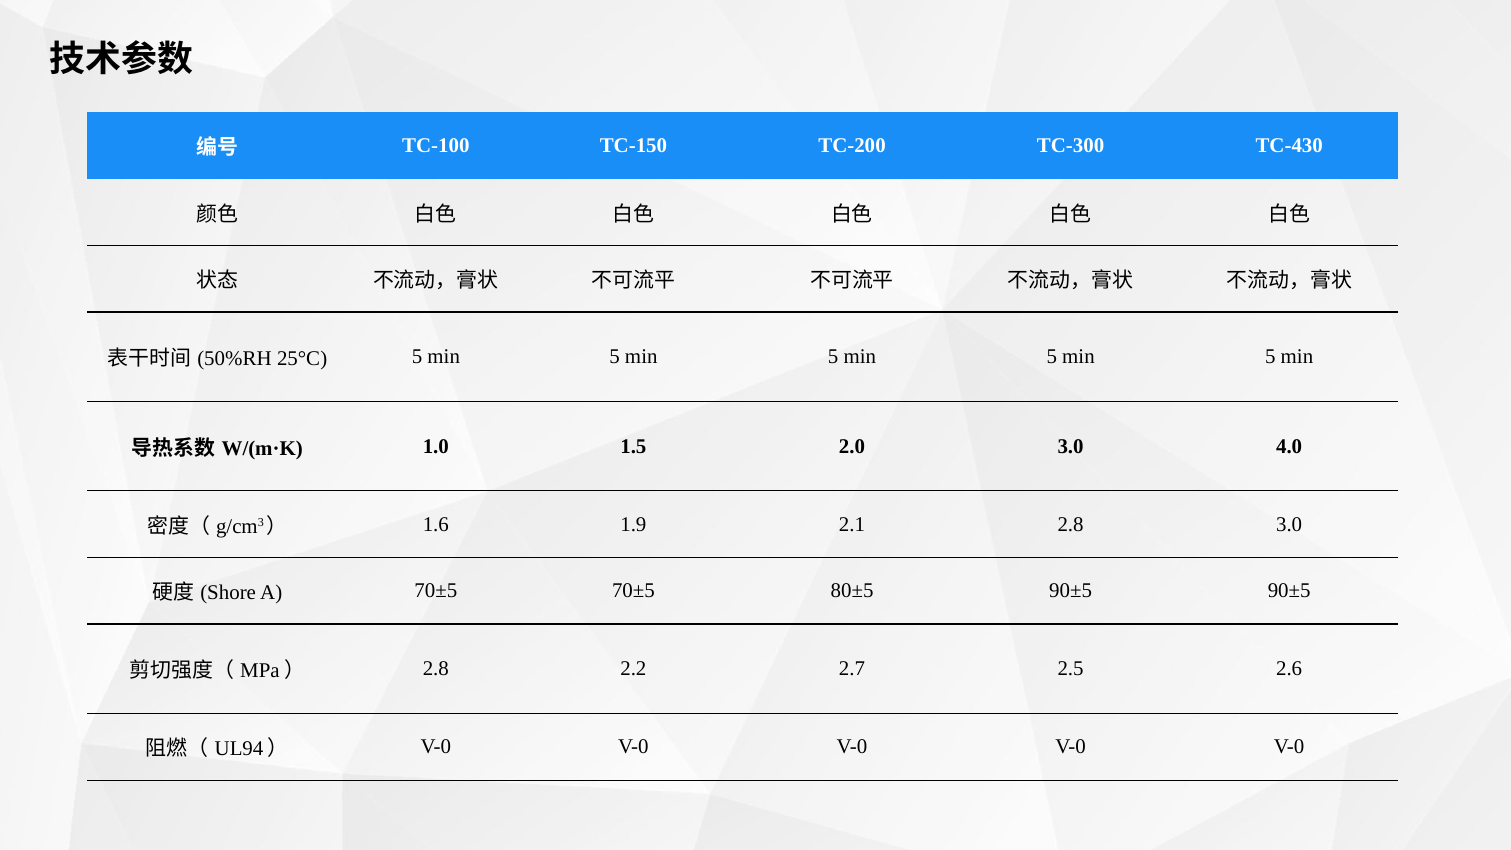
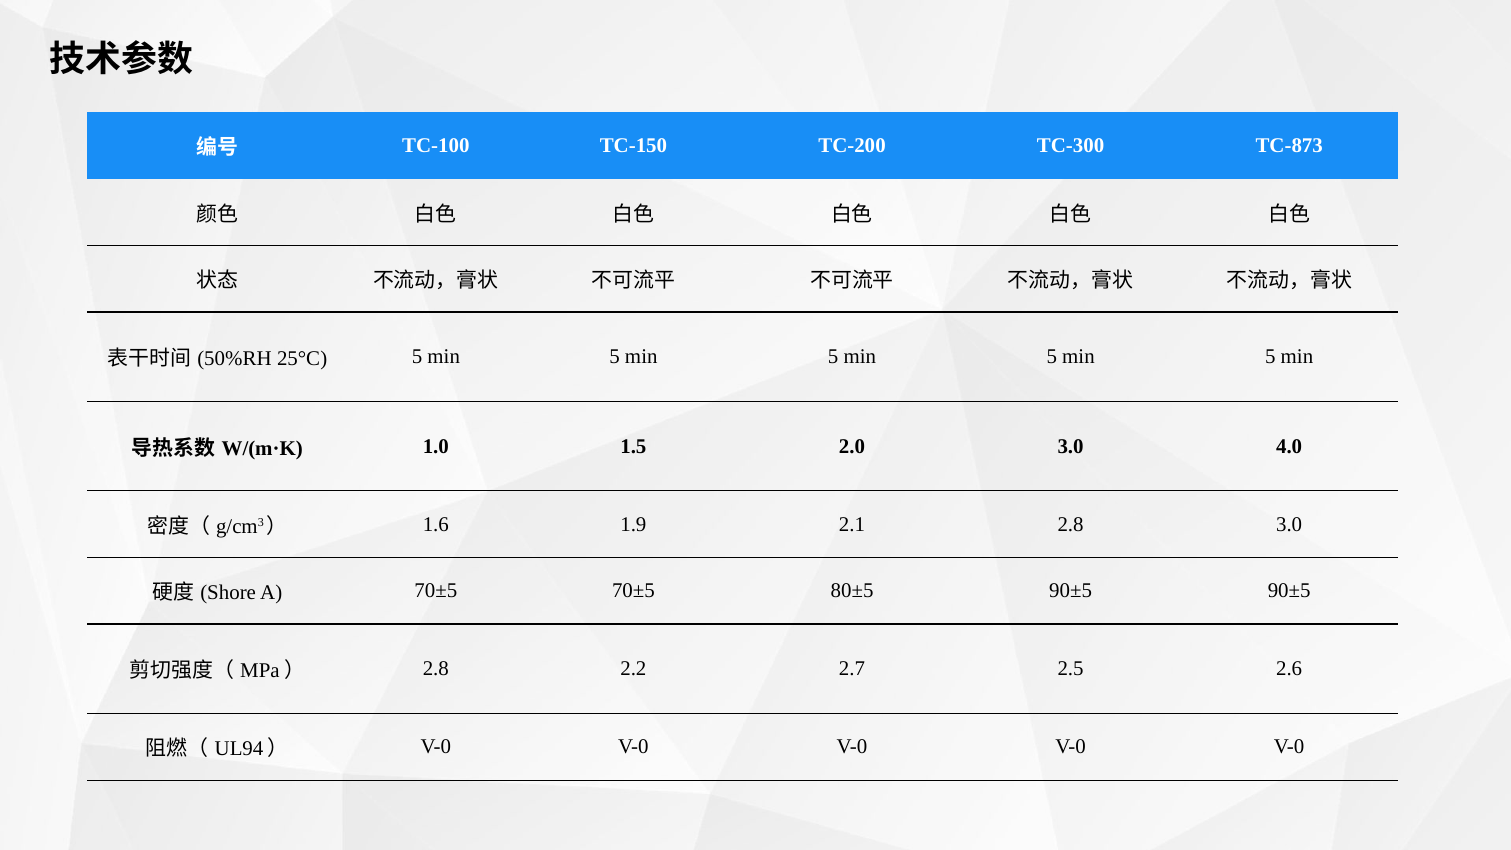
TC-430: TC-430 -> TC-873 (1289, 145)
